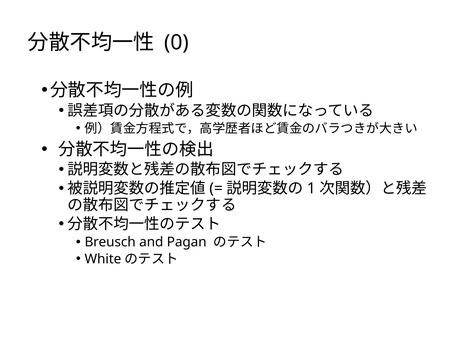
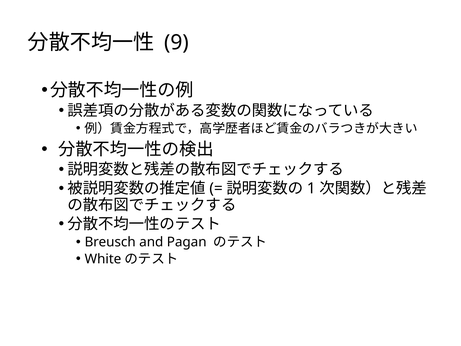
0: 0 -> 9 (177, 43)
